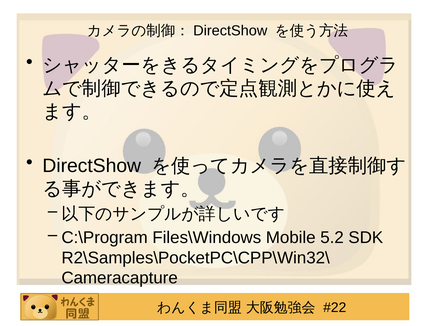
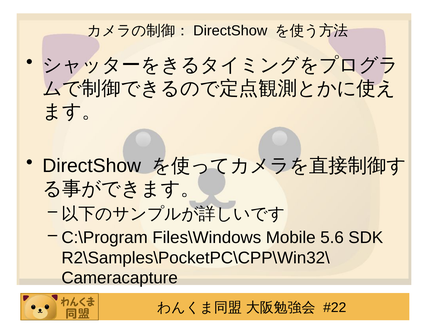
5.2: 5.2 -> 5.6 (332, 238)
